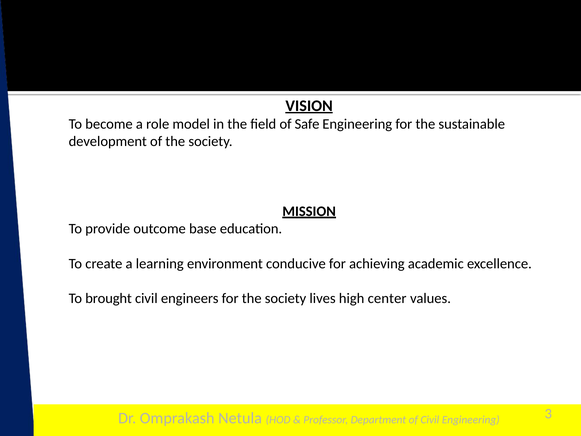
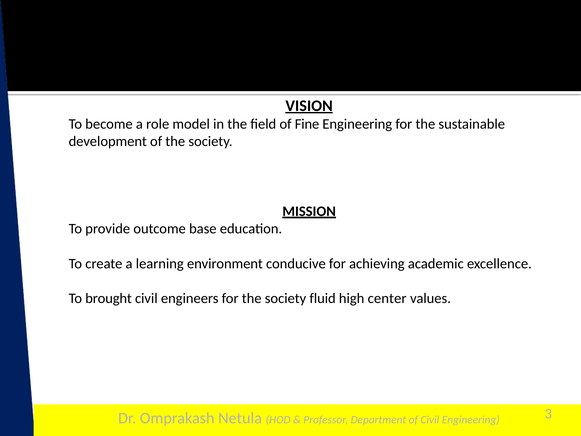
Safe: Safe -> Fine (307, 124)
lives: lives -> fluid (323, 298)
